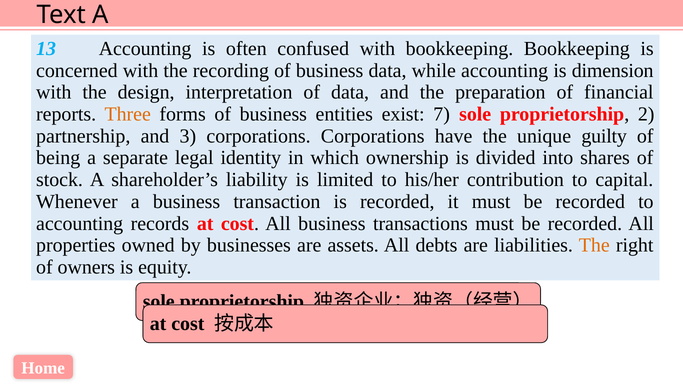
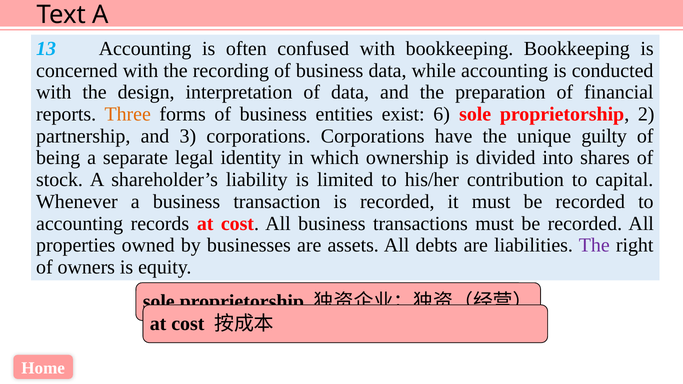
dimension: dimension -> conducted (613, 70)
7: 7 -> 6 (442, 114)
The colour: orange -> purple (594, 245)
